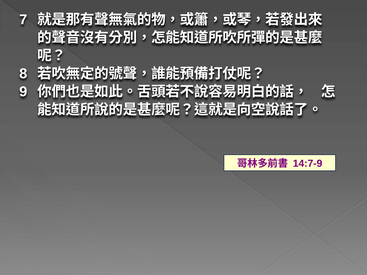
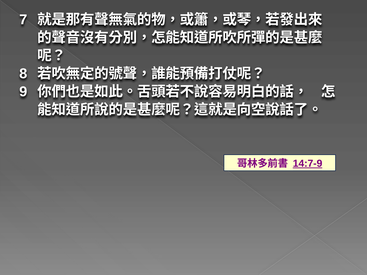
14:7-9 underline: none -> present (308, 164)
